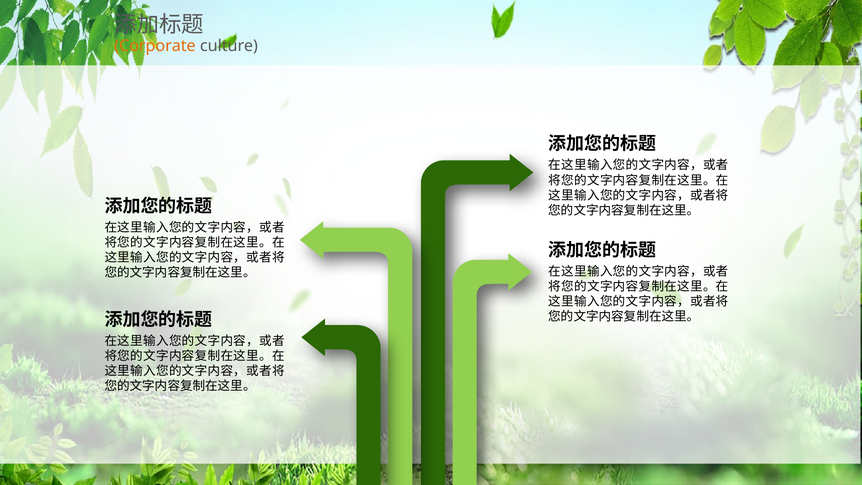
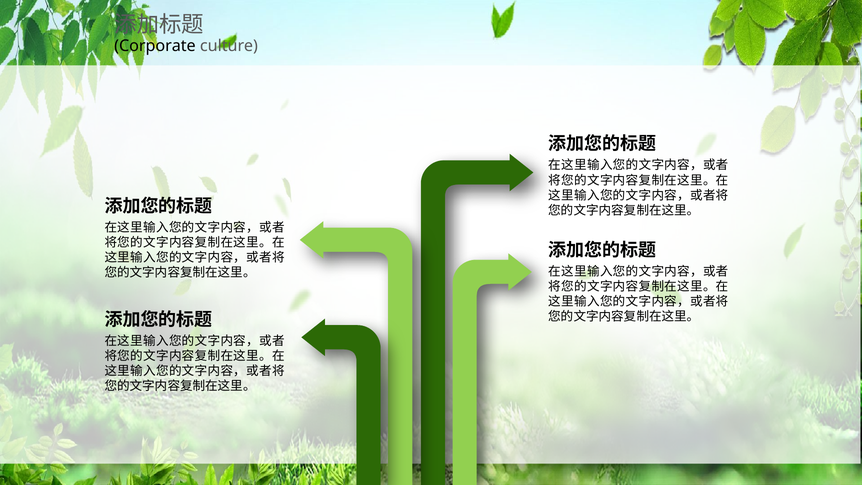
Corporate colour: orange -> black (155, 46)
